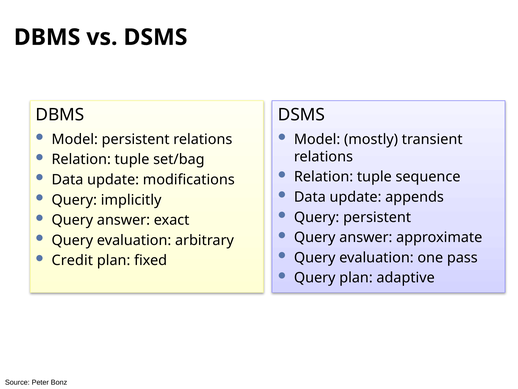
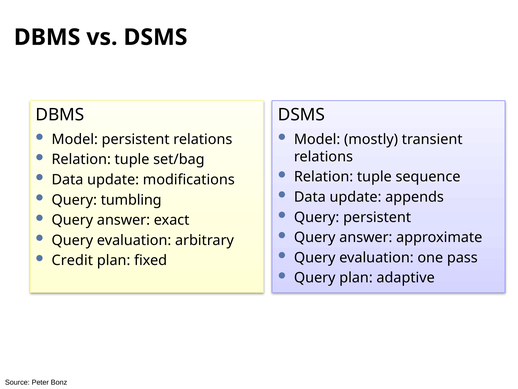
implicitly: implicitly -> tumbling (131, 200)
